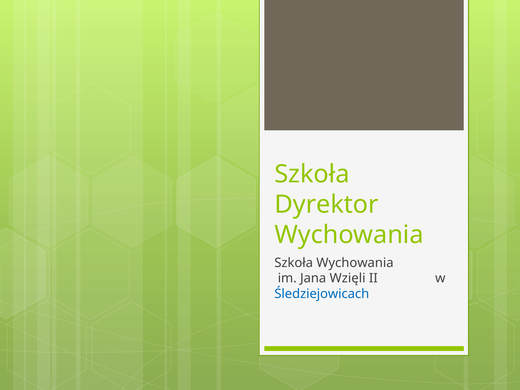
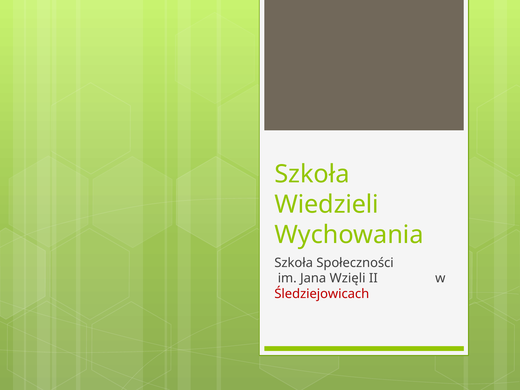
Dyrektor: Dyrektor -> Wiedzieli (327, 204)
Szkoła Wychowania: Wychowania -> Społeczności (355, 263)
Śledziejowicach colour: blue -> red (322, 294)
